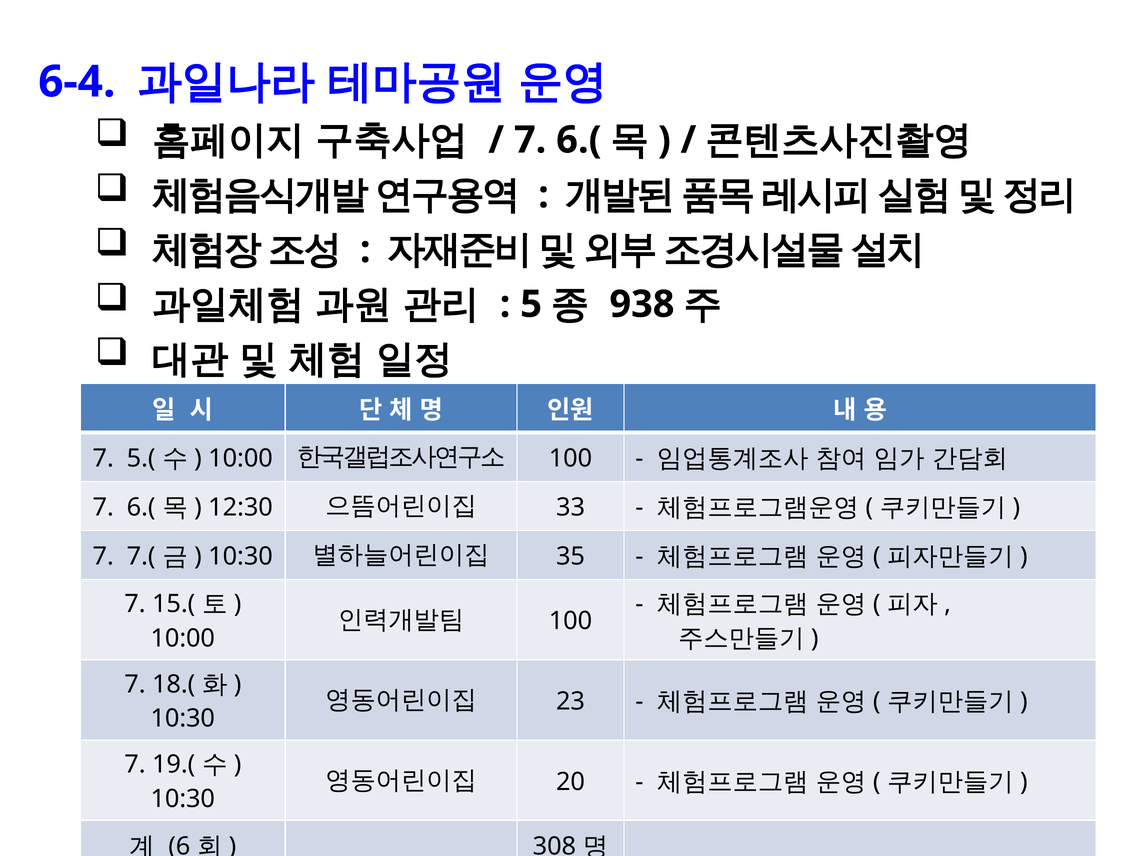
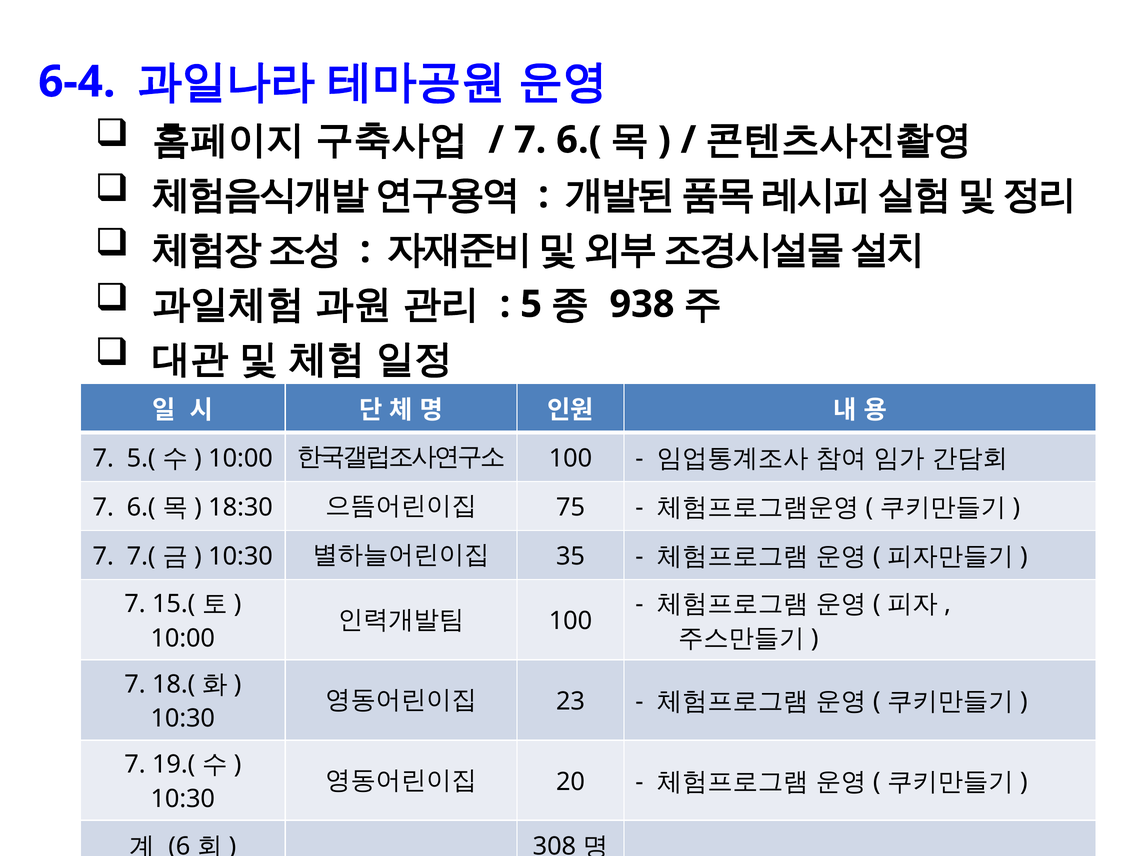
12:30: 12:30 -> 18:30 (241, 507)
33: 33 -> 75 (571, 507)
